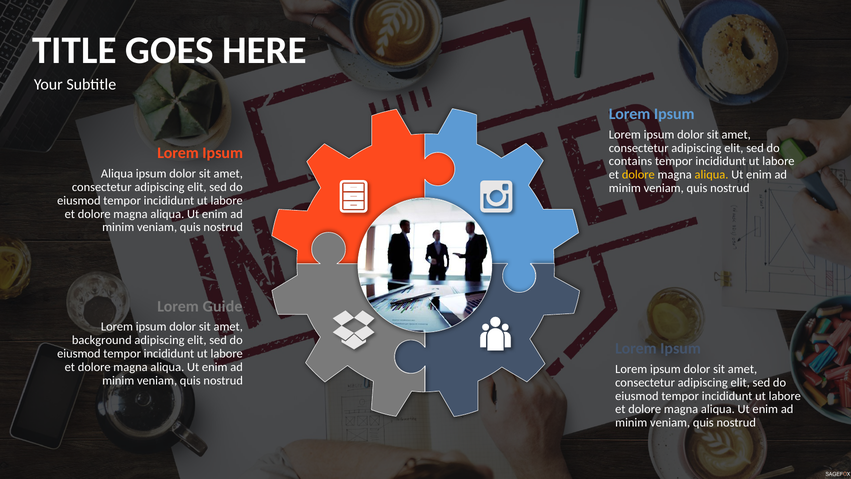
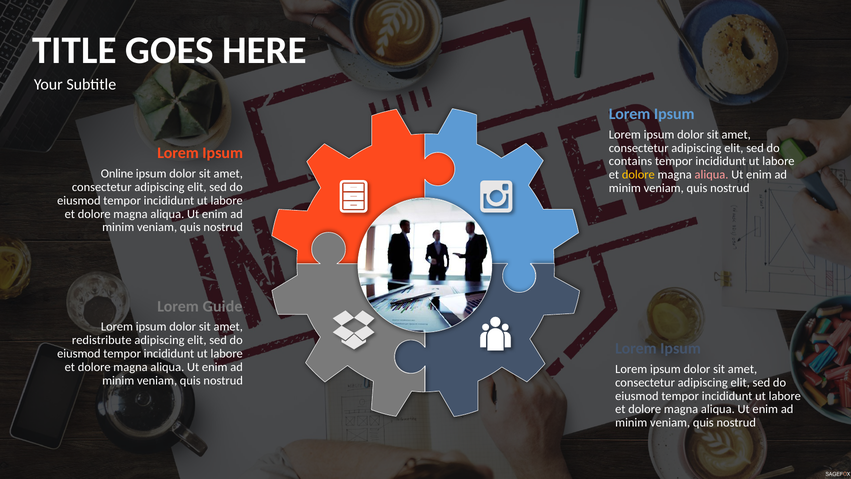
Aliqua: Aliqua -> Online (117, 174)
aliqua colour: yellow -> pink (712, 175)
background: background -> redistribute (102, 340)
